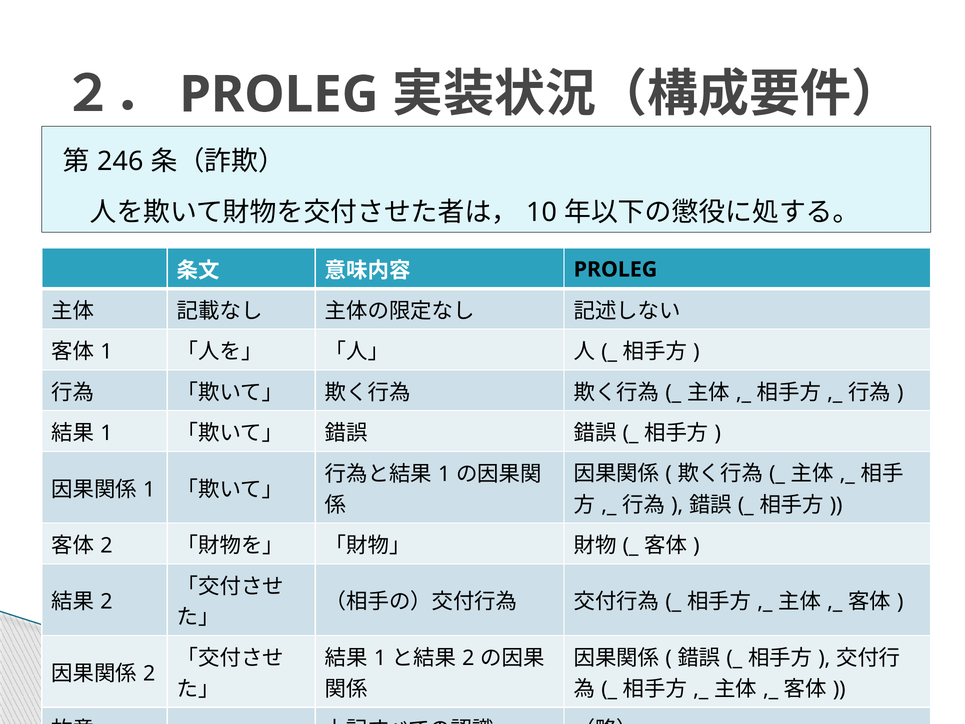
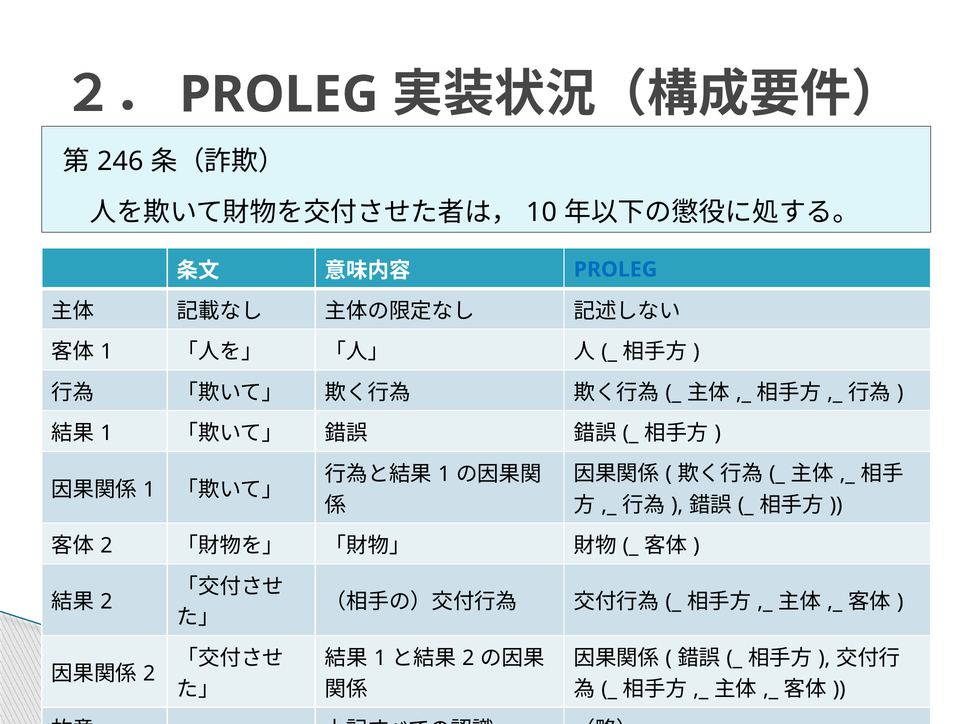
PROLEG colour: black -> blue (615, 269)
